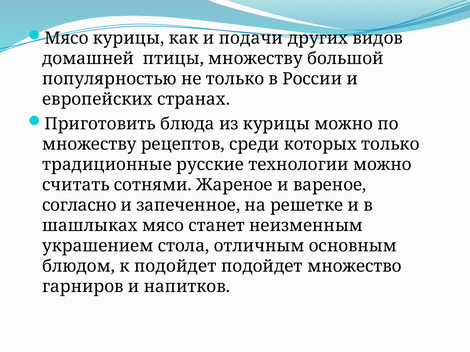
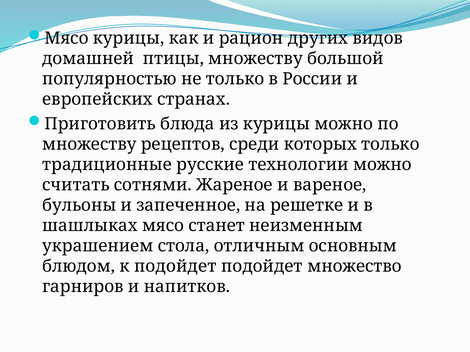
подачи: подачи -> рацион (251, 38)
согласно: согласно -> бульоны (79, 205)
